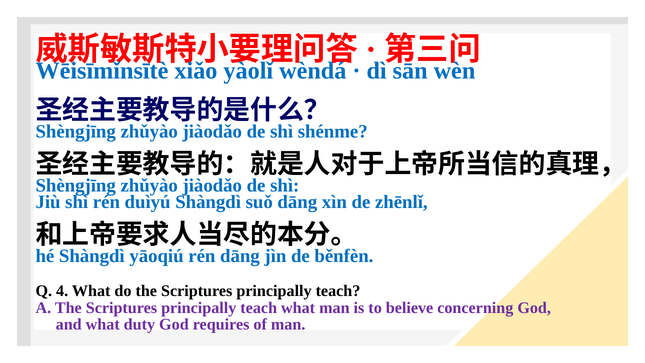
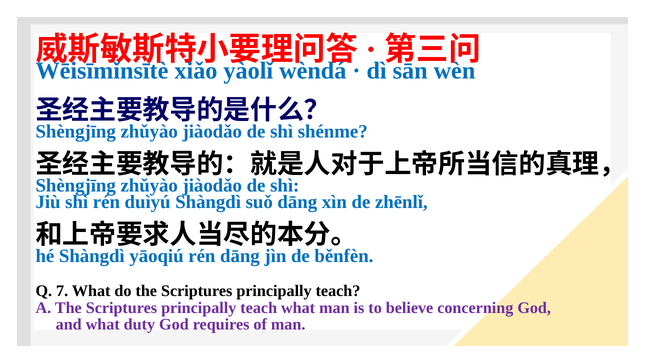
4: 4 -> 7 (62, 291)
